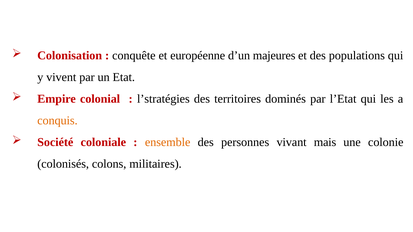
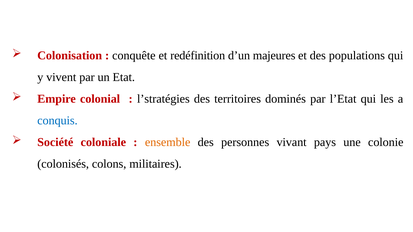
européenne: européenne -> redéfinition (198, 56)
conquis colour: orange -> blue (57, 121)
mais: mais -> pays (325, 142)
